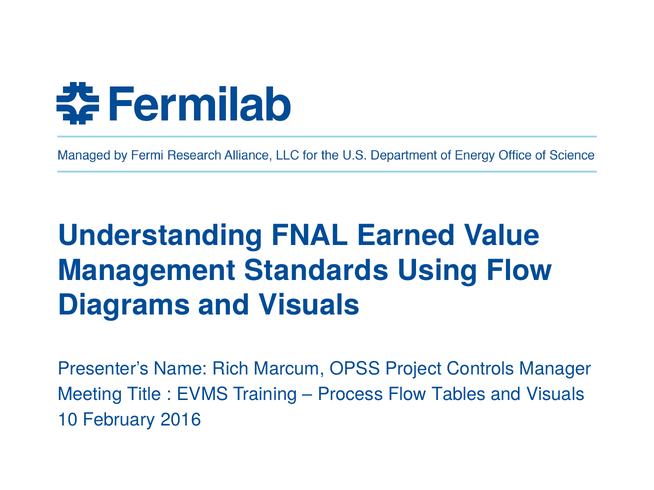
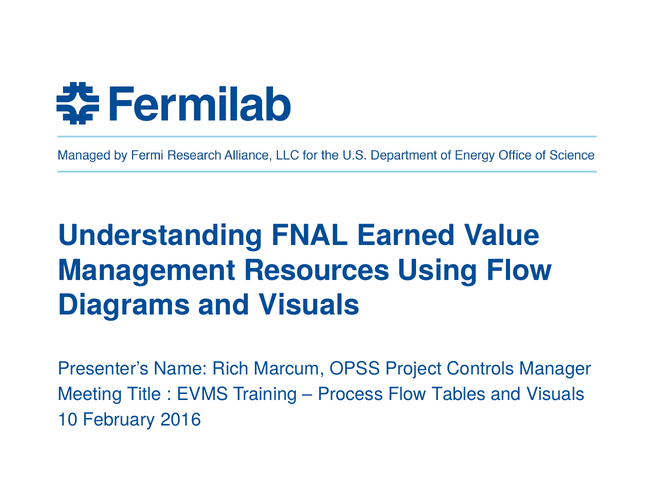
Standards: Standards -> Resources (317, 271)
